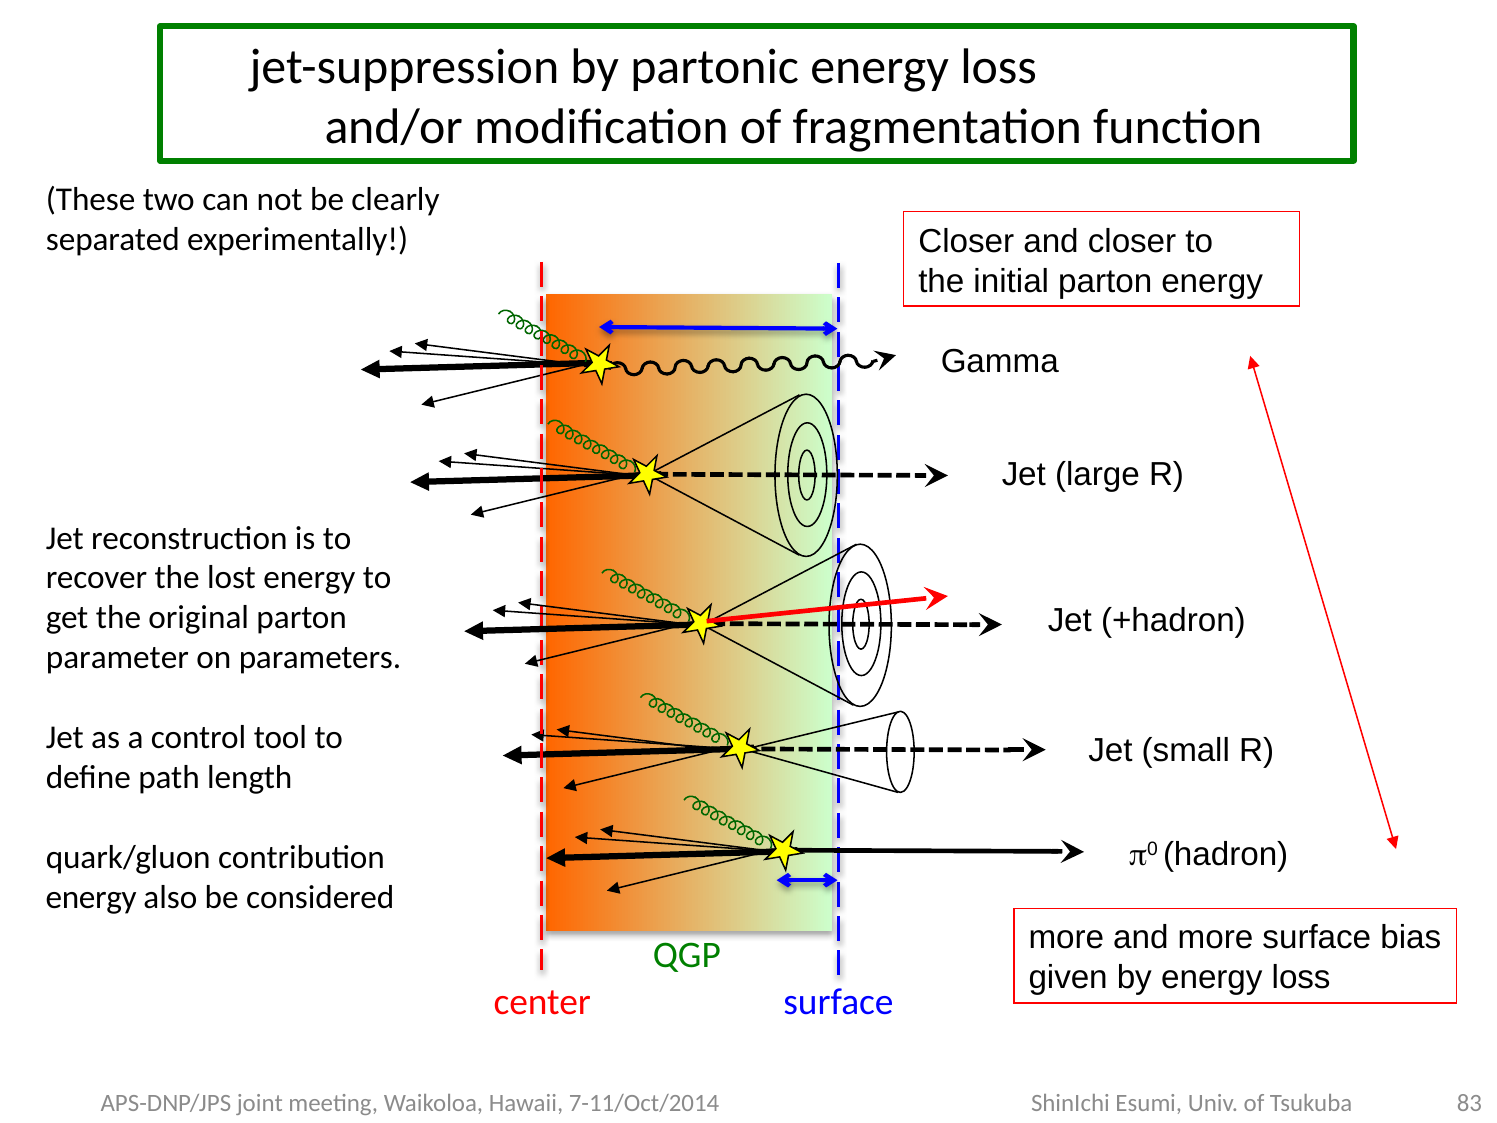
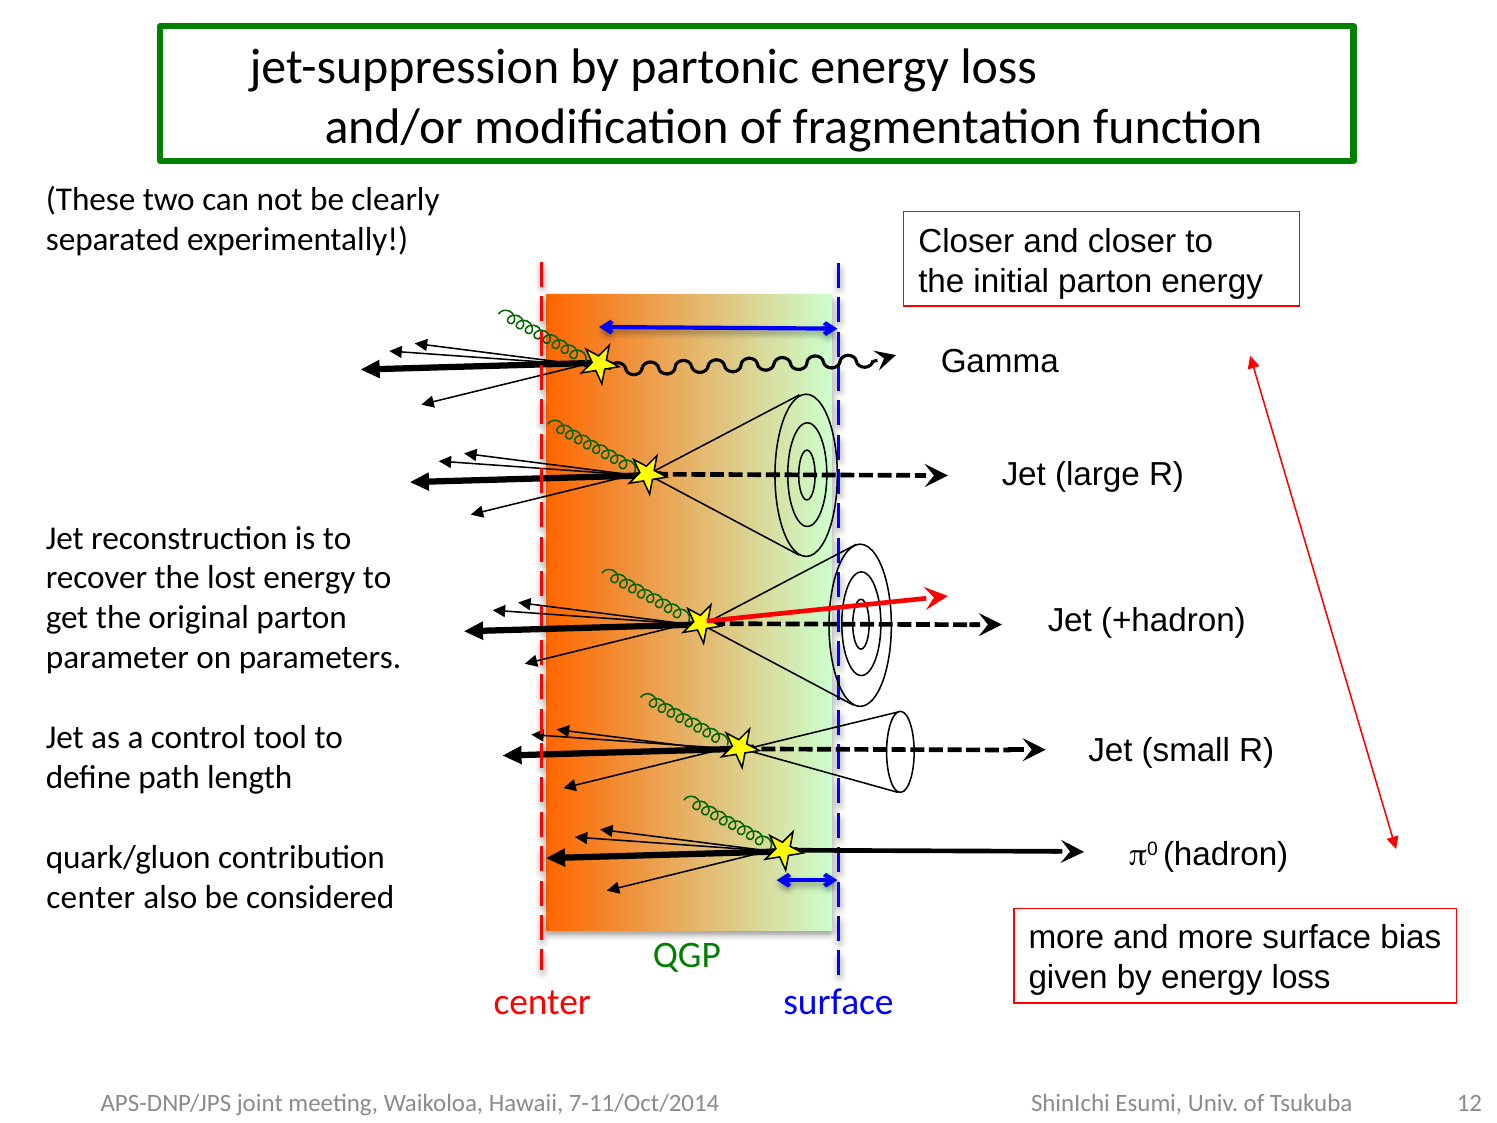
energy: energy -> center (91, 897)
83: 83 -> 12 (1469, 1103)
